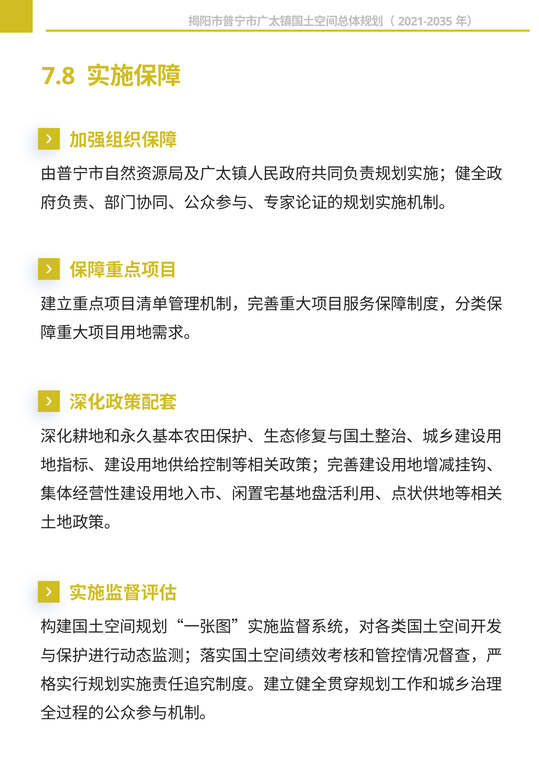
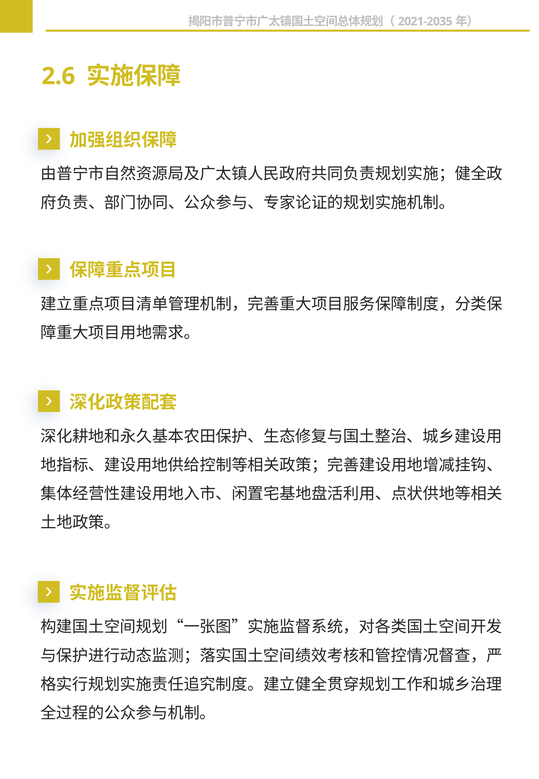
7.8: 7.8 -> 2.6 (58, 76)
